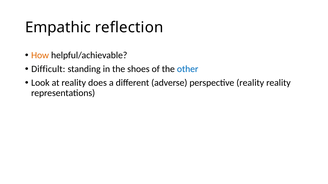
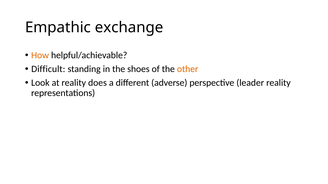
reflection: reflection -> exchange (129, 28)
other colour: blue -> orange (188, 69)
perspective reality: reality -> leader (250, 83)
